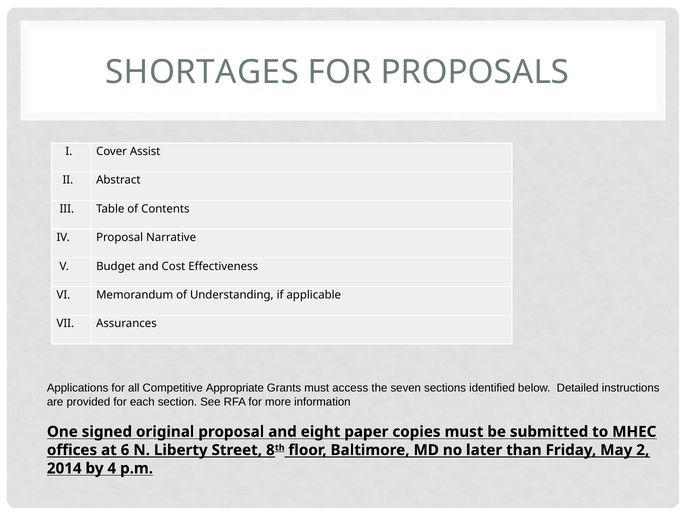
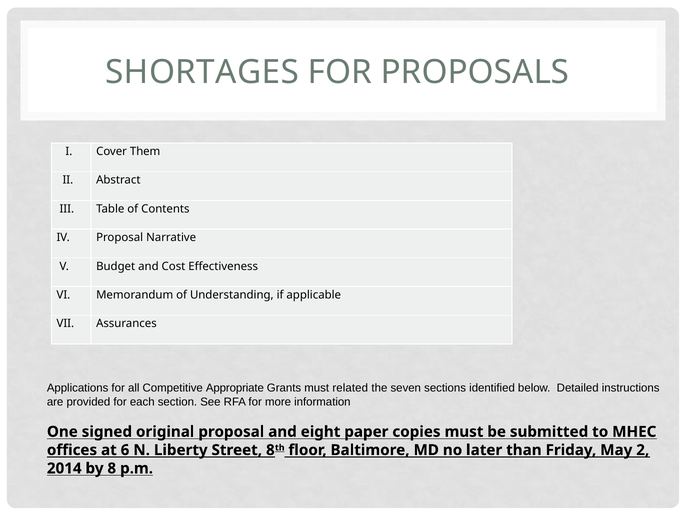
Assist: Assist -> Them (145, 151)
access: access -> related (350, 388)
4: 4 -> 8 (112, 468)
